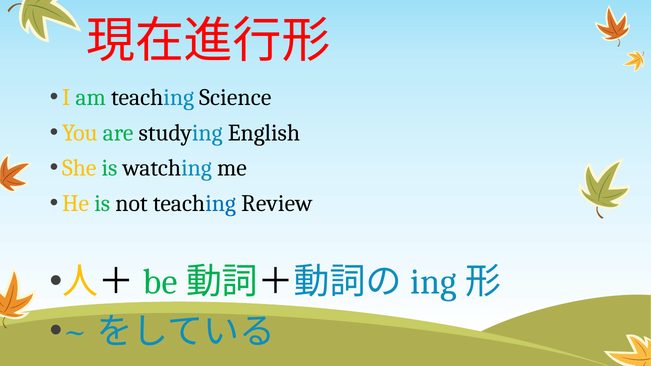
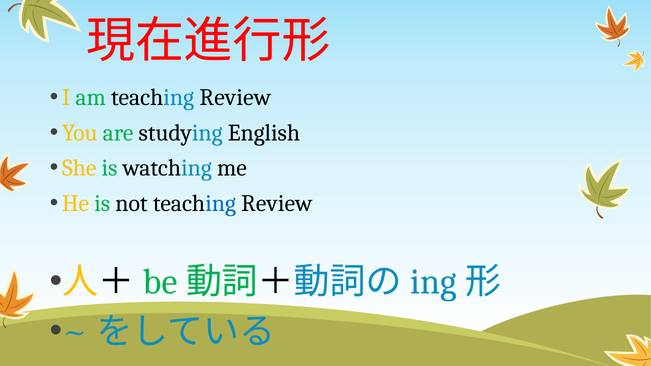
am teaching Science: Science -> Review (235, 98)
